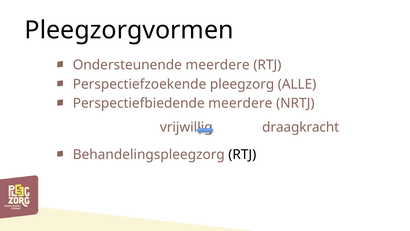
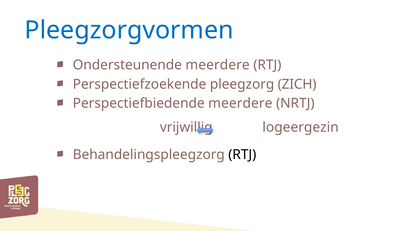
Pleegzorgvormen colour: black -> blue (129, 30)
ALLE: ALLE -> ZICH (297, 84)
draagkracht: draagkracht -> logeergezin (301, 127)
